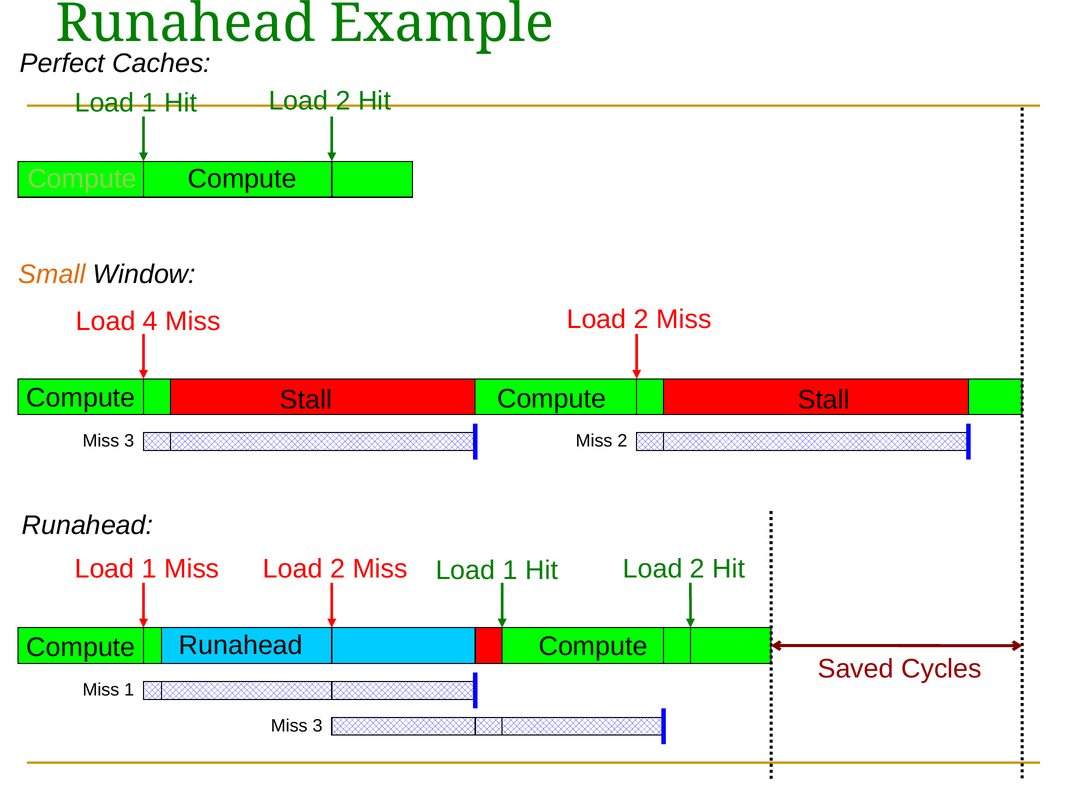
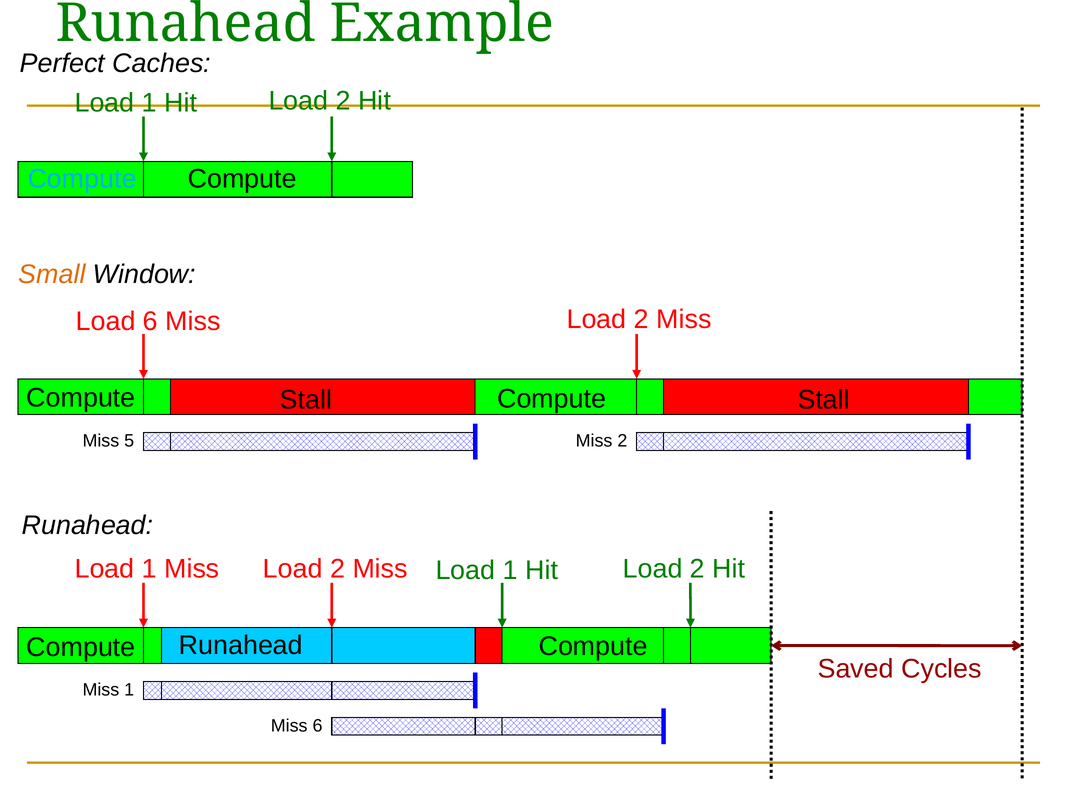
Compute colour: light green -> light blue (82, 179)
Load 4: 4 -> 6 (150, 321)
3: 3 -> 5 (129, 441)
3: 3 -> 6 (318, 726)
